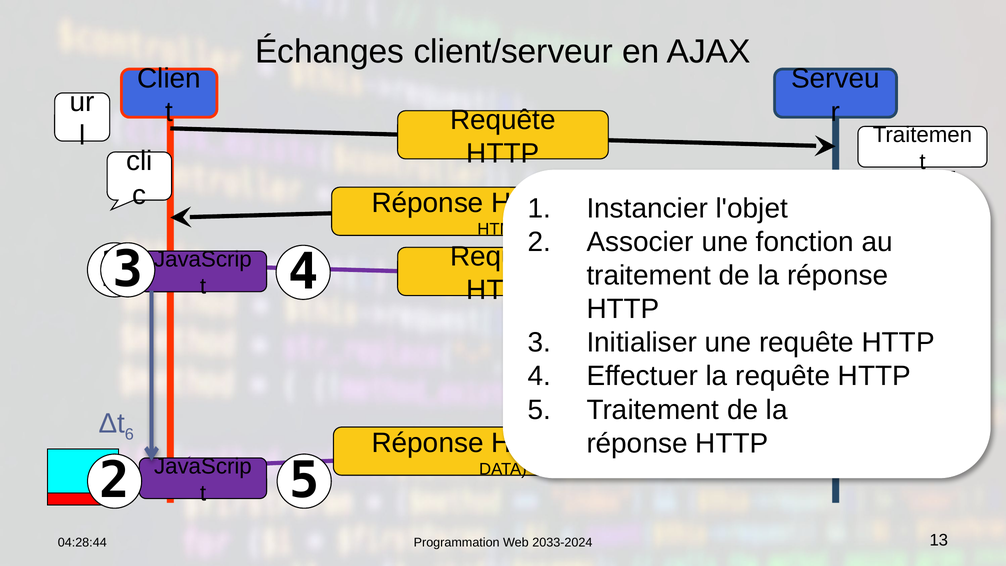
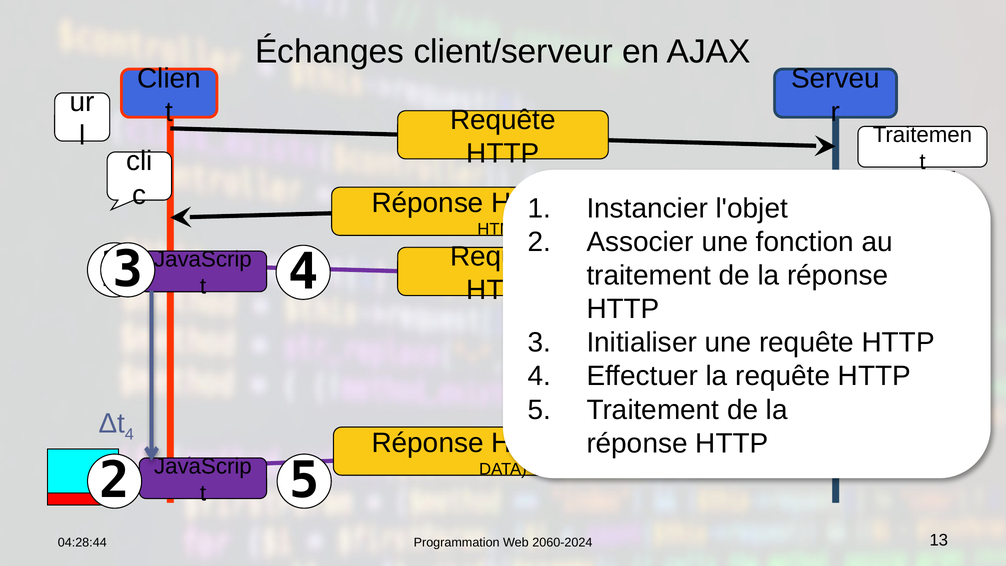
6: 6 -> 4 (129, 434)
2033-2024: 2033-2024 -> 2060-2024 (562, 542)
